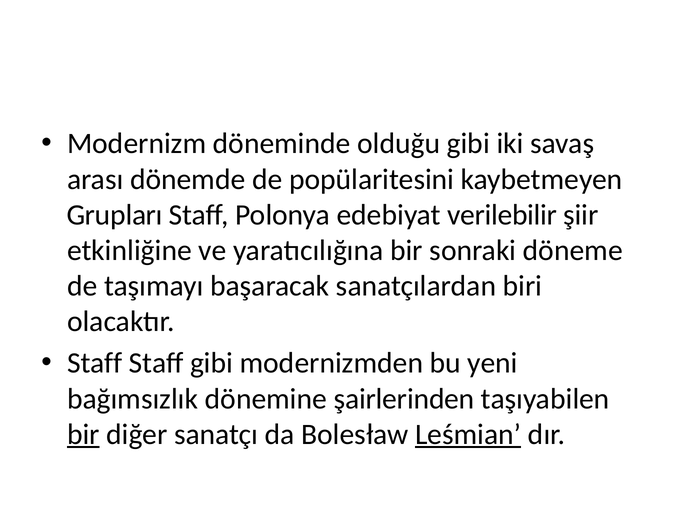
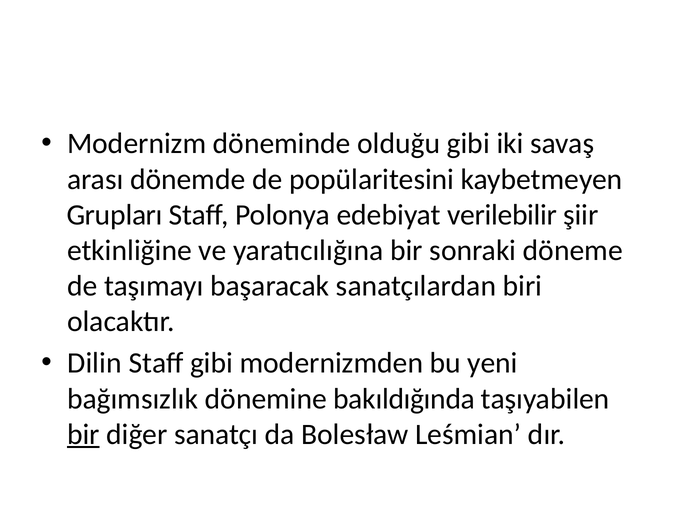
Staff: Staff -> Dilin (95, 363)
şairlerinden: şairlerinden -> bakıldığında (404, 399)
Leśmian underline: present -> none (468, 434)
